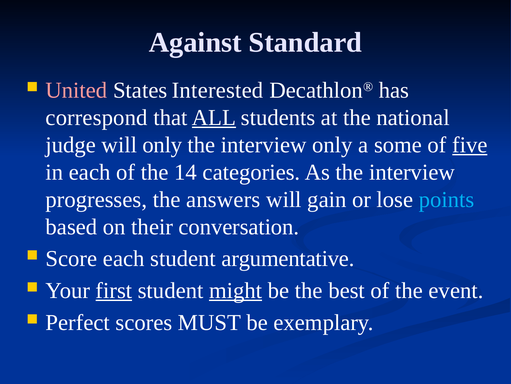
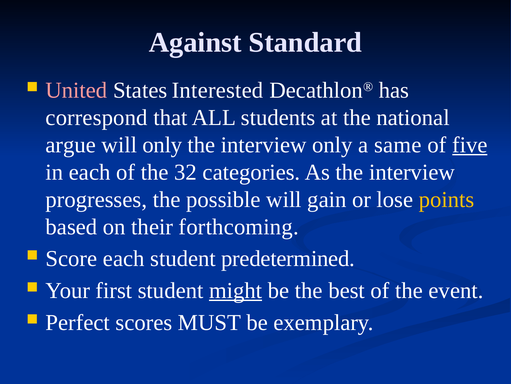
ALL underline: present -> none (214, 117)
judge: judge -> argue (71, 145)
some: some -> same (398, 145)
14: 14 -> 32 (186, 172)
answers: answers -> possible (223, 199)
points colour: light blue -> yellow (447, 199)
conversation: conversation -> forthcoming (239, 226)
argumentative: argumentative -> predetermined (288, 258)
first underline: present -> none (114, 290)
